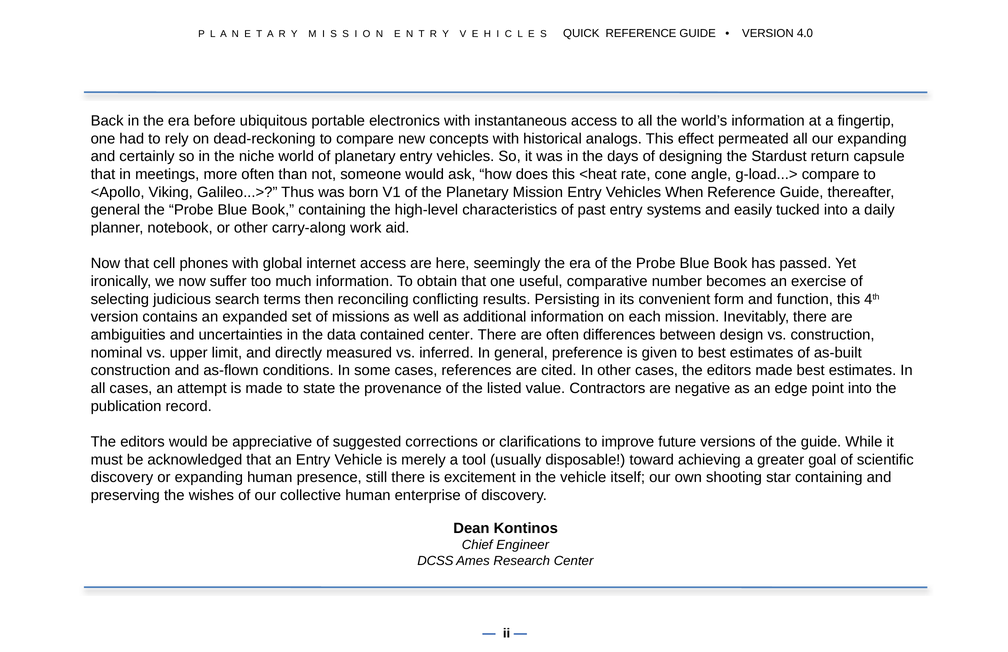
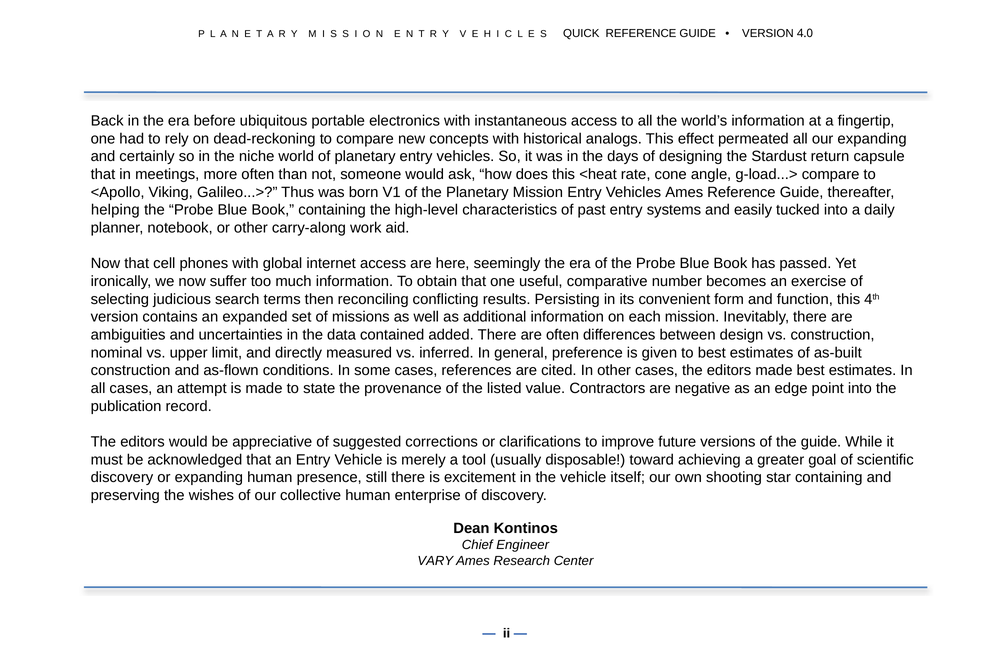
Vehicles When: When -> Ames (684, 192)
general: general -> helping (115, 210)
contained center: center -> added (451, 335)
DCSS: DCSS -> VARY (435, 561)
